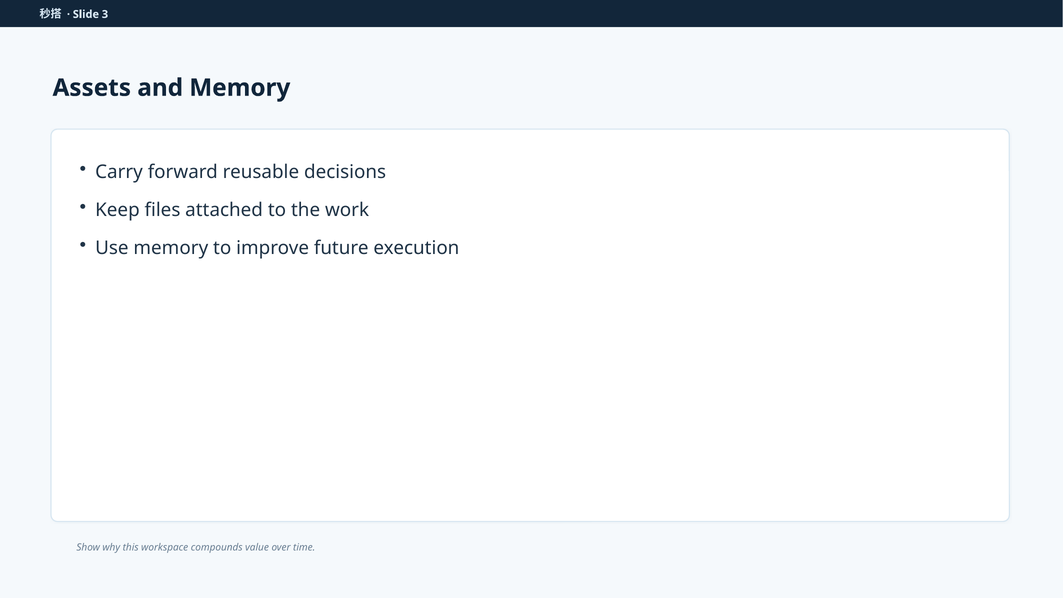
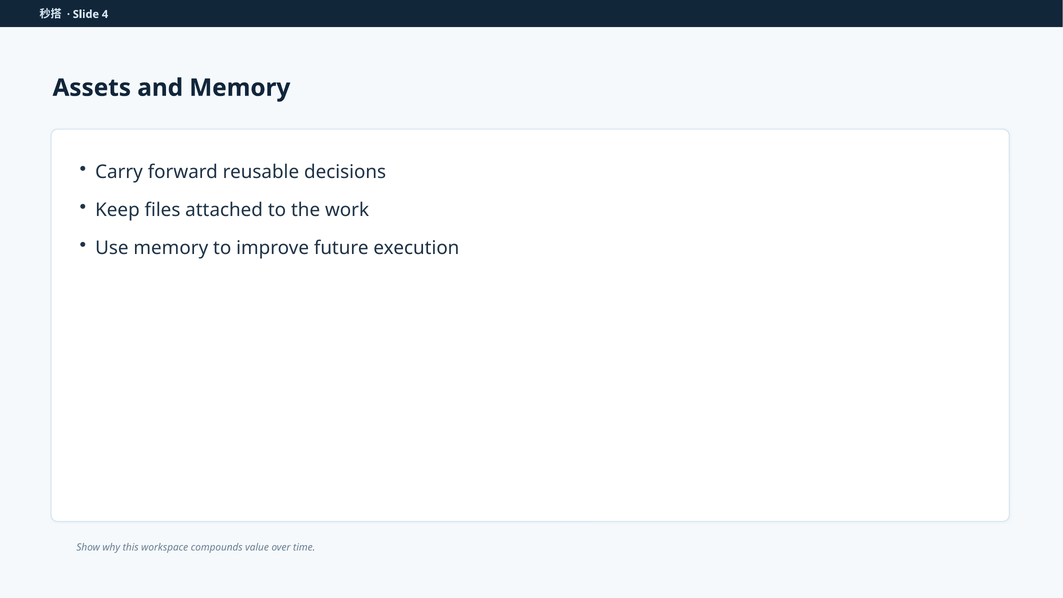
3: 3 -> 4 (105, 14)
